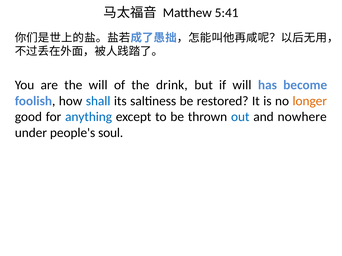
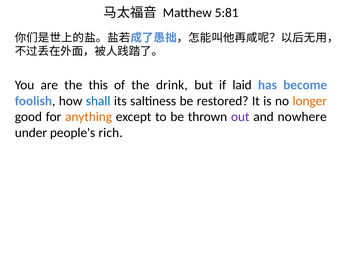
5:41: 5:41 -> 5:81 (227, 13)
the will: will -> this (98, 85)
if will: will -> laid (242, 85)
anything colour: blue -> orange (89, 117)
out colour: blue -> purple (240, 117)
soul: soul -> rich (111, 133)
